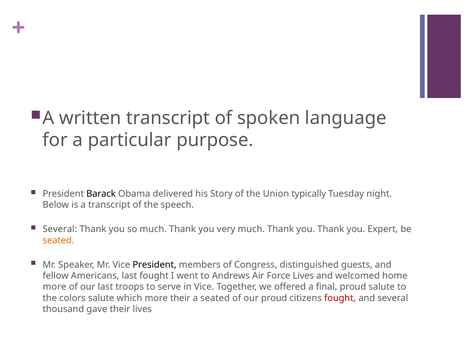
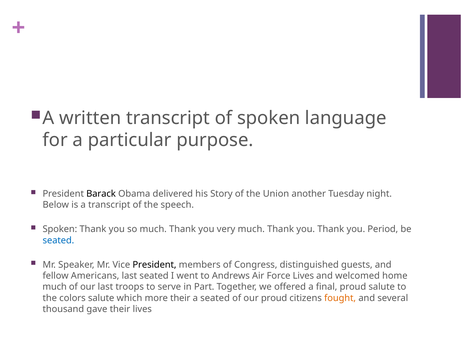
typically: typically -> another (309, 194)
Several: Several -> Spoken (60, 229)
Expert: Expert -> Period (383, 229)
seated colour: orange -> blue (58, 240)
last fought: fought -> seated (154, 276)
more: more -> much (55, 287)
in Vice: Vice -> Part (204, 287)
fought colour: red -> orange (340, 298)
